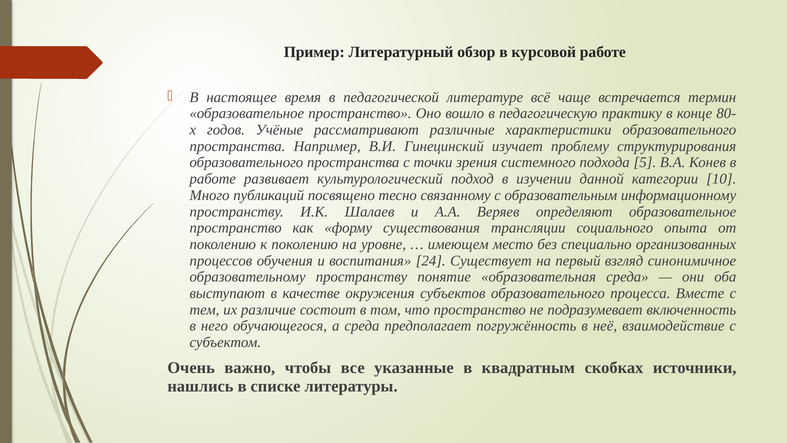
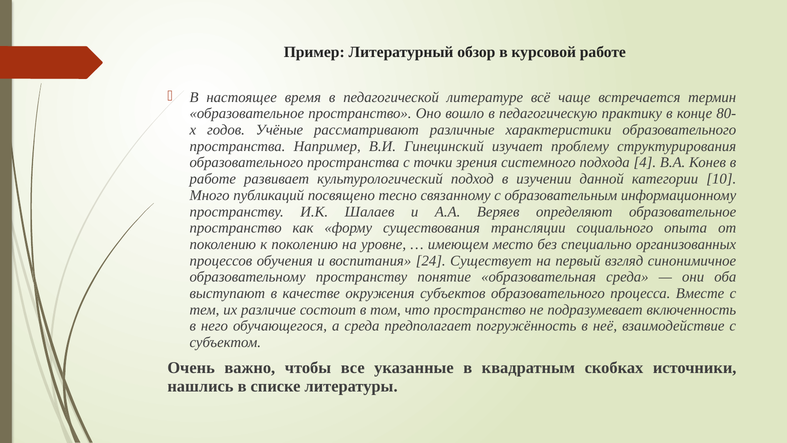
5: 5 -> 4 (645, 162)
